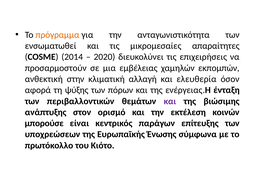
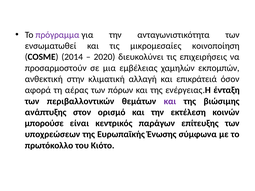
πρόγραμμα colour: orange -> purple (57, 35)
απαραίτητες: απαραίτητες -> κοινοποίηση (216, 46)
ελευθερία: ελευθερία -> επικράτειά (197, 79)
ψύξης: ψύξης -> αέρας (77, 90)
